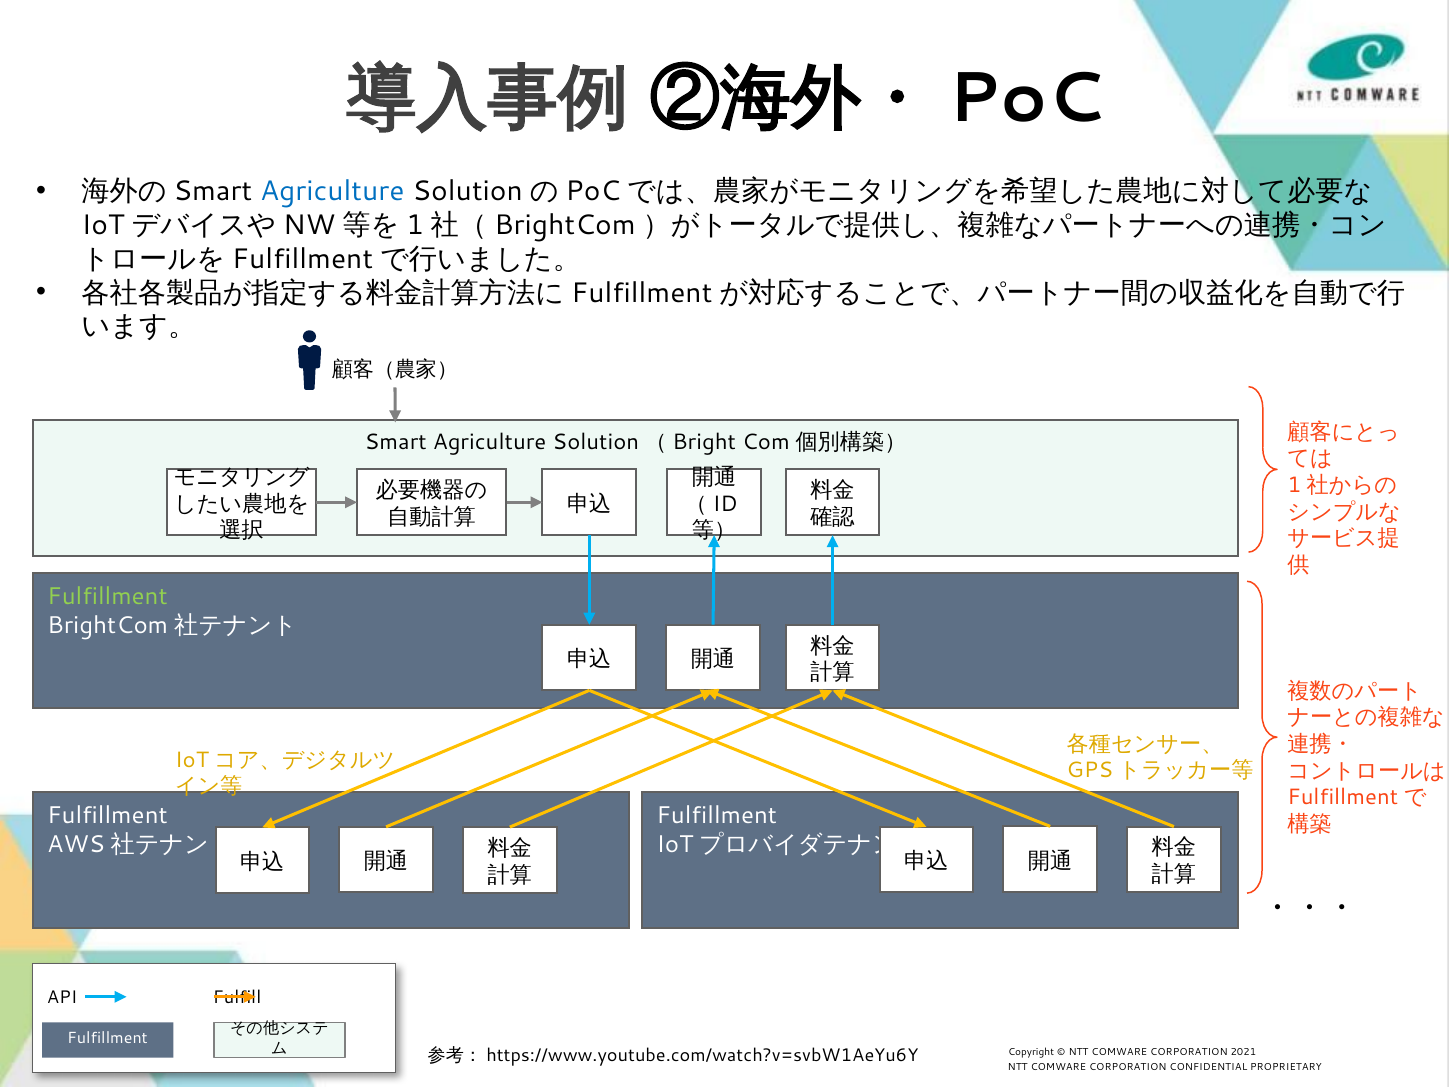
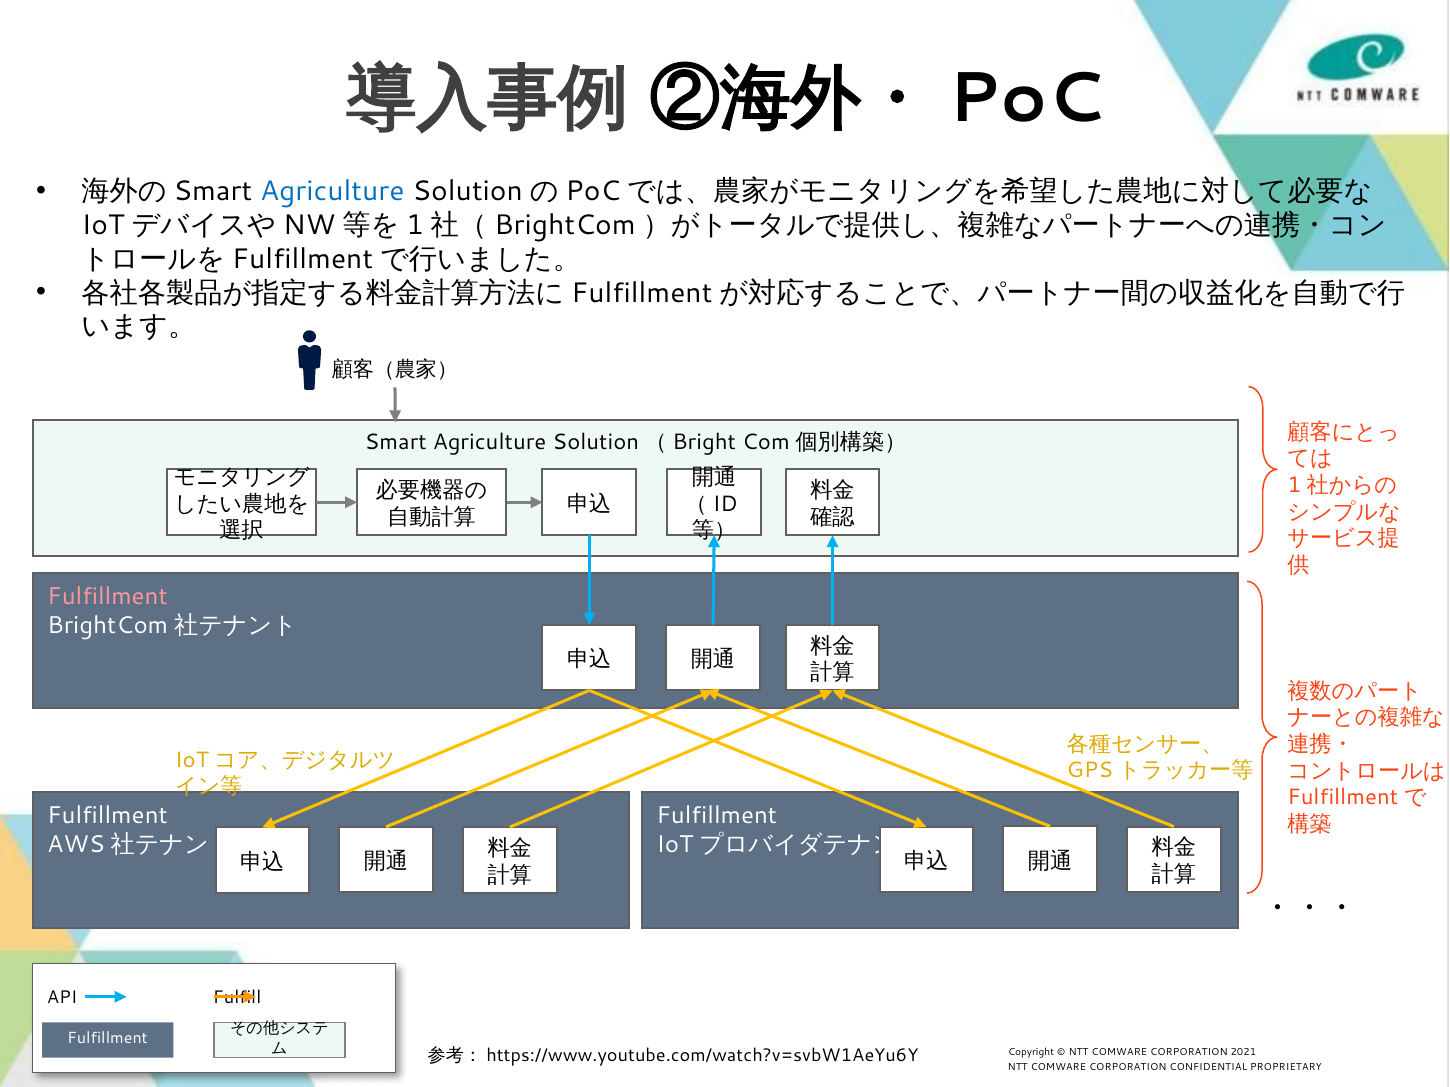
Fulfillment colour: light green -> pink (107, 597)
